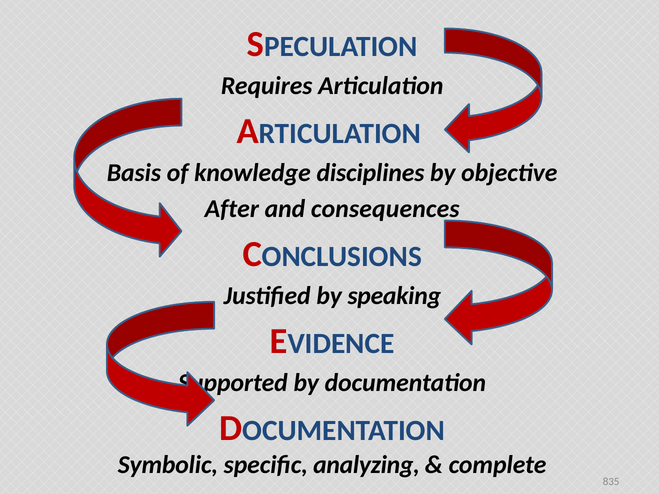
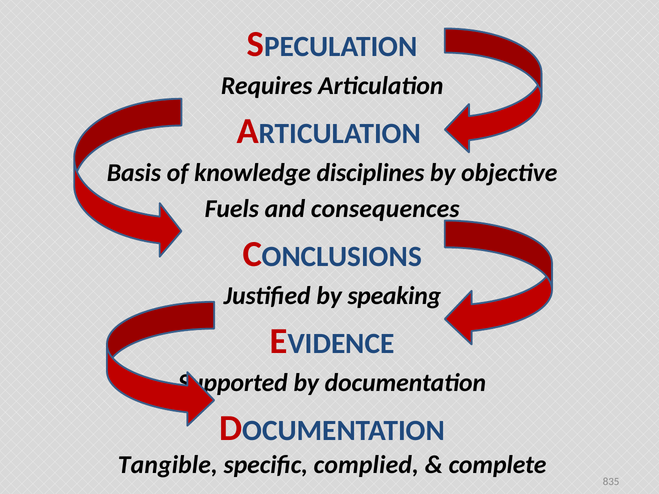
After: After -> Fuels (232, 209)
Symbolic: Symbolic -> Tangible (168, 465)
analyzing: analyzing -> complied (366, 465)
